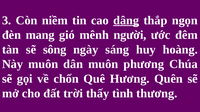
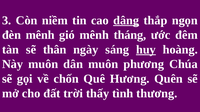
đèn mang: mang -> mênh (40, 35)
người: người -> tháng (130, 35)
sông: sông -> thân (55, 50)
huy underline: none -> present (146, 50)
